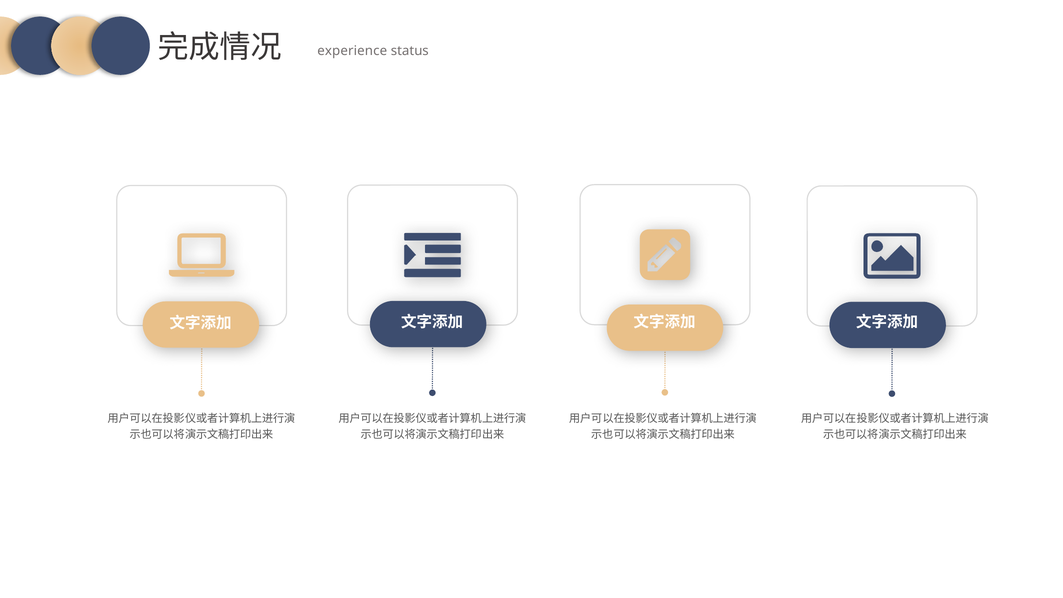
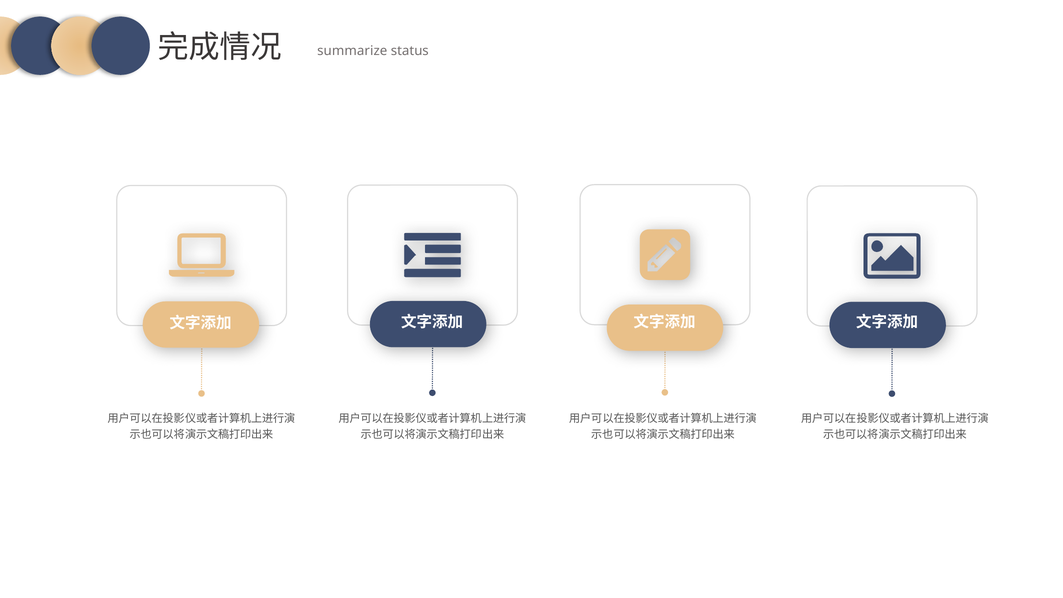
experience: experience -> summarize (352, 51)
